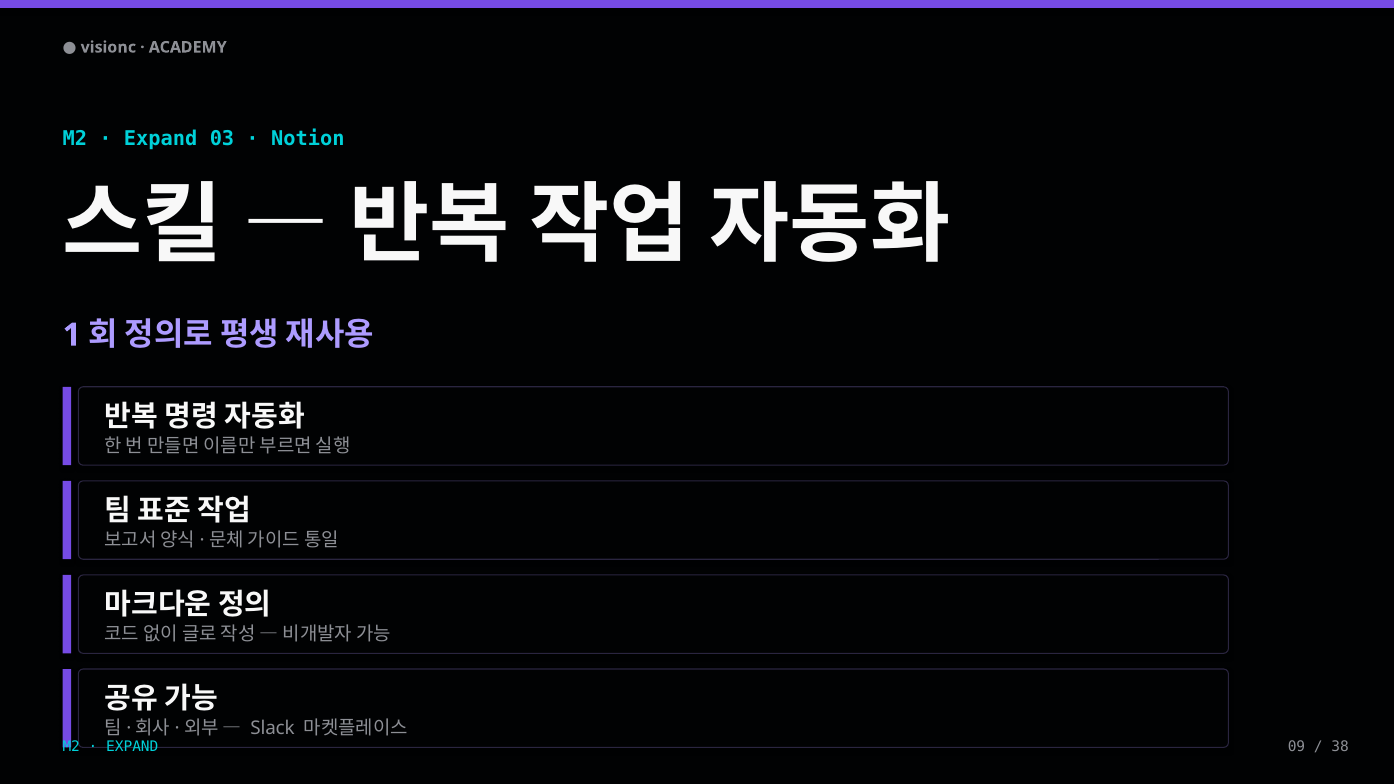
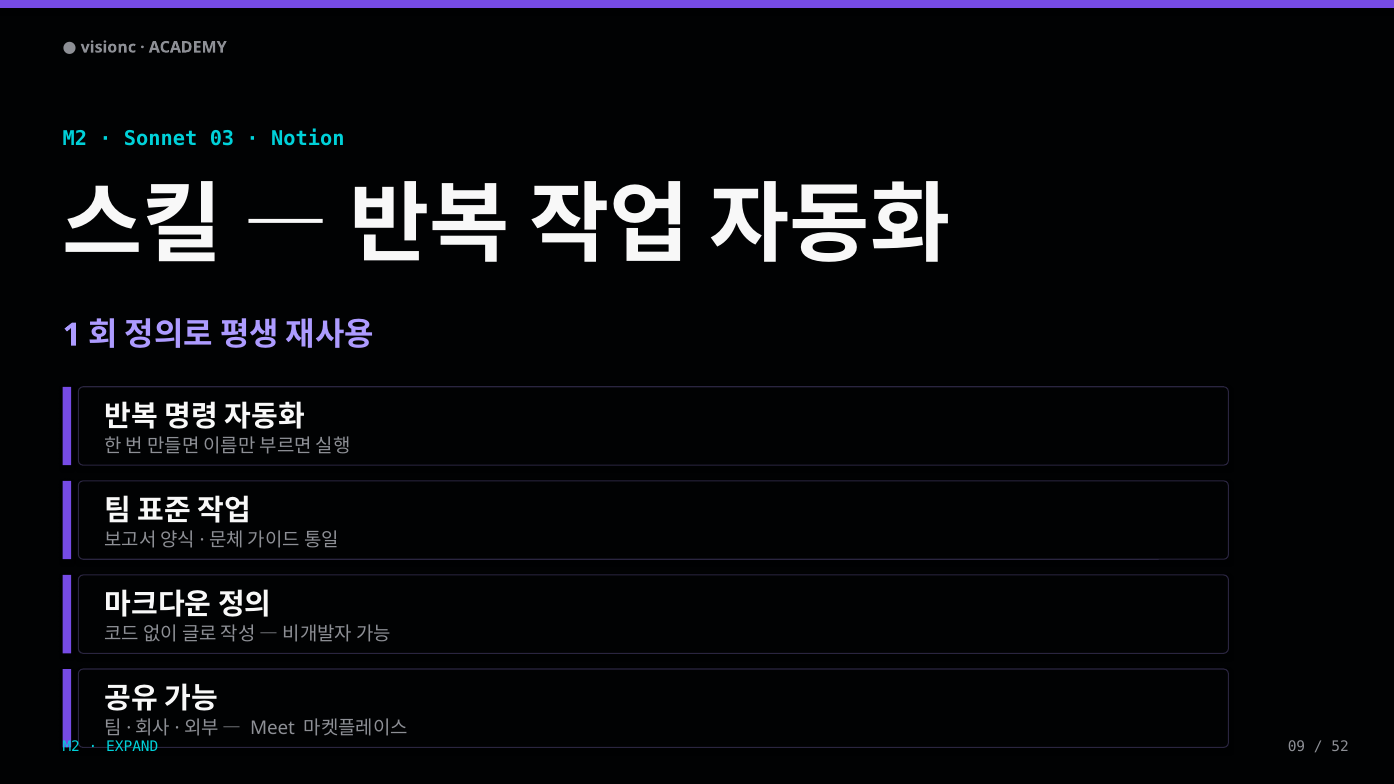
Expand: Expand -> Sonnet (161, 139)
Slack: Slack -> Meet (273, 729)
38: 38 -> 52 (1340, 747)
